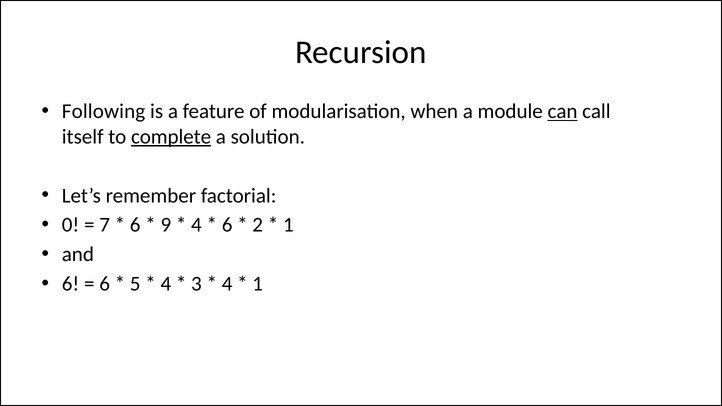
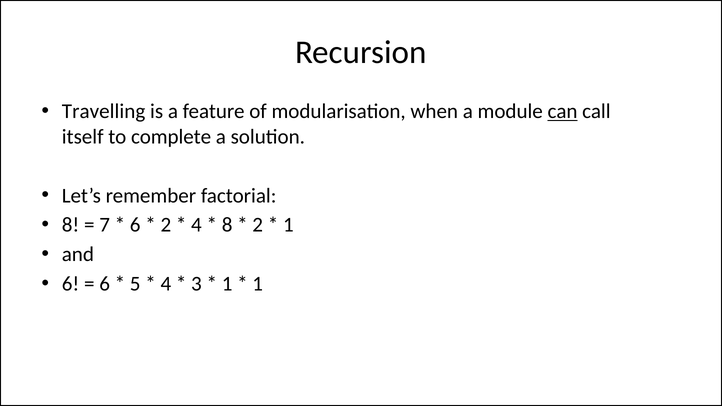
Following: Following -> Travelling (104, 112)
complete underline: present -> none (171, 137)
0: 0 -> 8 (71, 225)
9: 9 -> 2 (166, 225)
6: 6 -> 8 (227, 225)
4: 4 -> 1 (227, 284)
